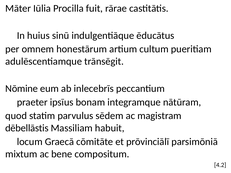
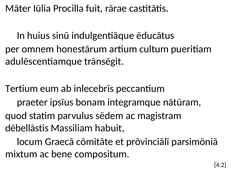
Nōmine: Nōmine -> Tertium (22, 89)
